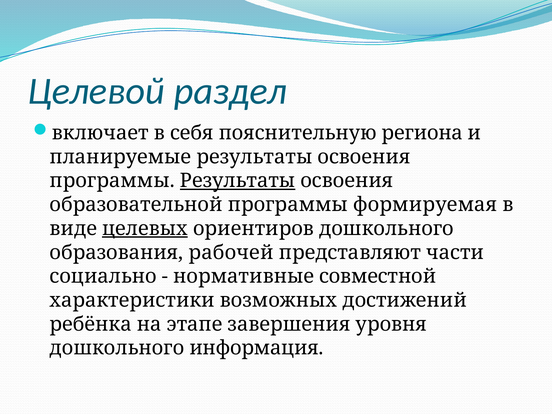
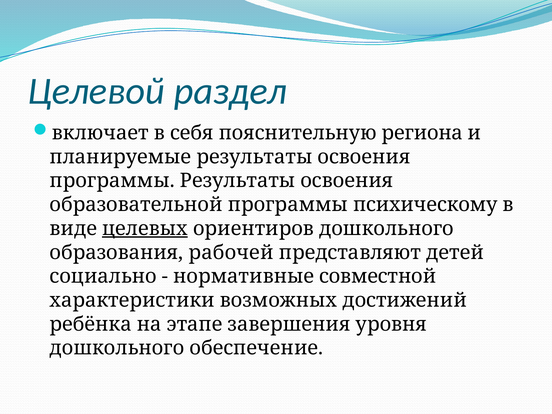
Результаты underline: present -> none (238, 181)
формируемая: формируемая -> психическому (425, 205)
части: части -> детей (455, 252)
информация: информация -> обеспечение (256, 348)
